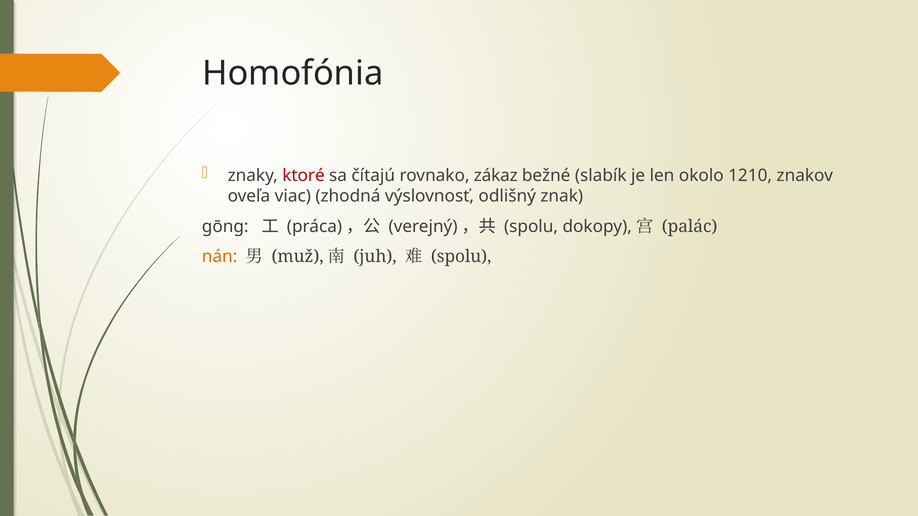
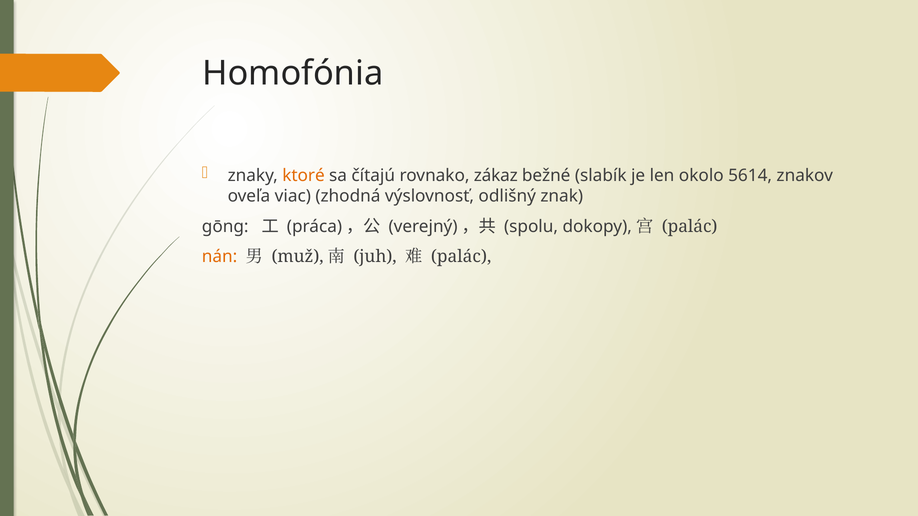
ktoré colour: red -> orange (304, 176)
1210: 1210 -> 5614 (750, 176)
spolu: spolu -> palác (461, 257)
